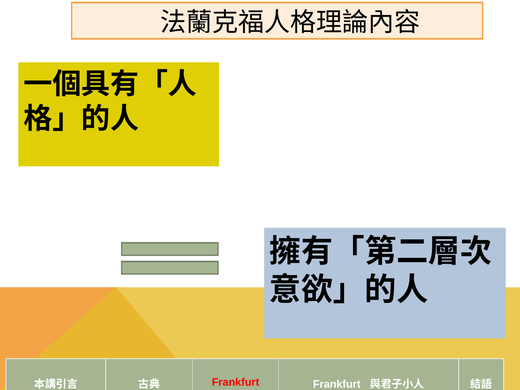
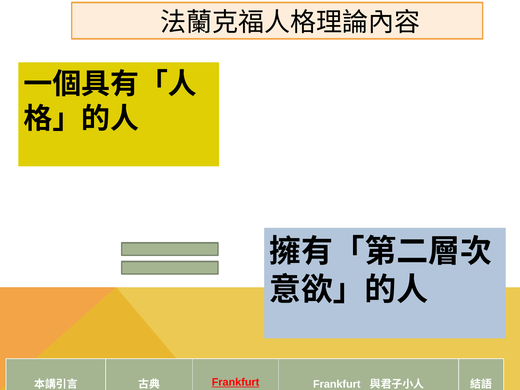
Frankfurt underline: none -> present (236, 382)
